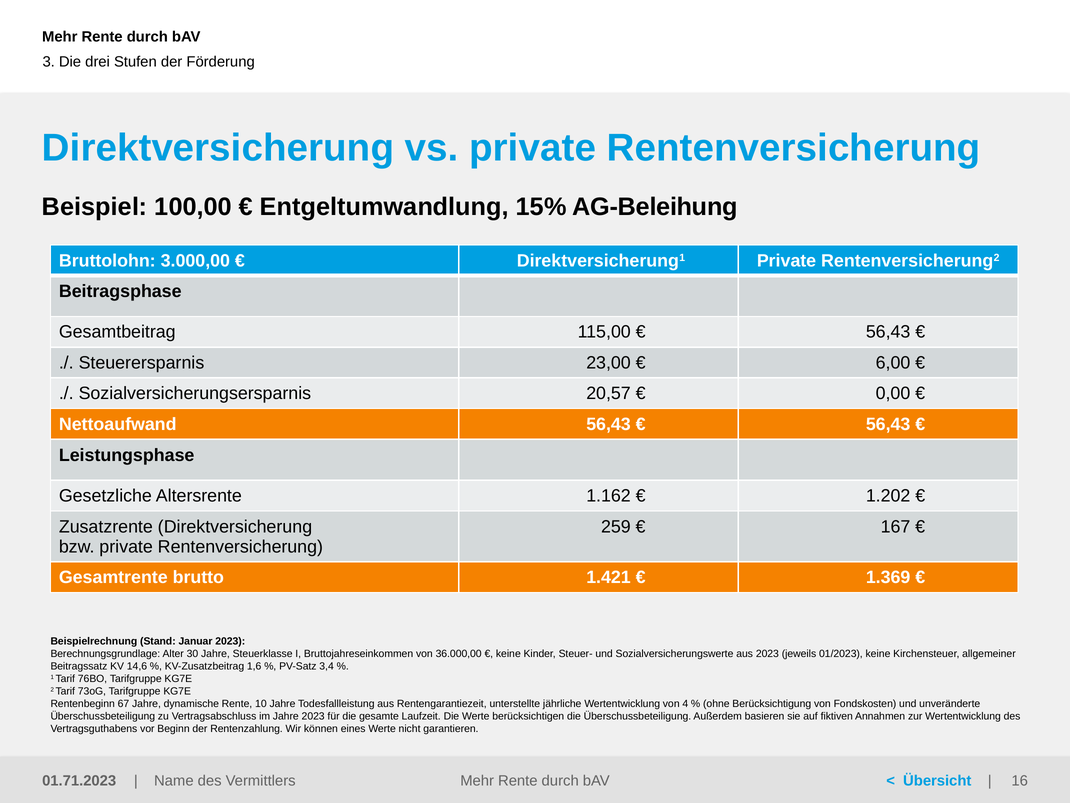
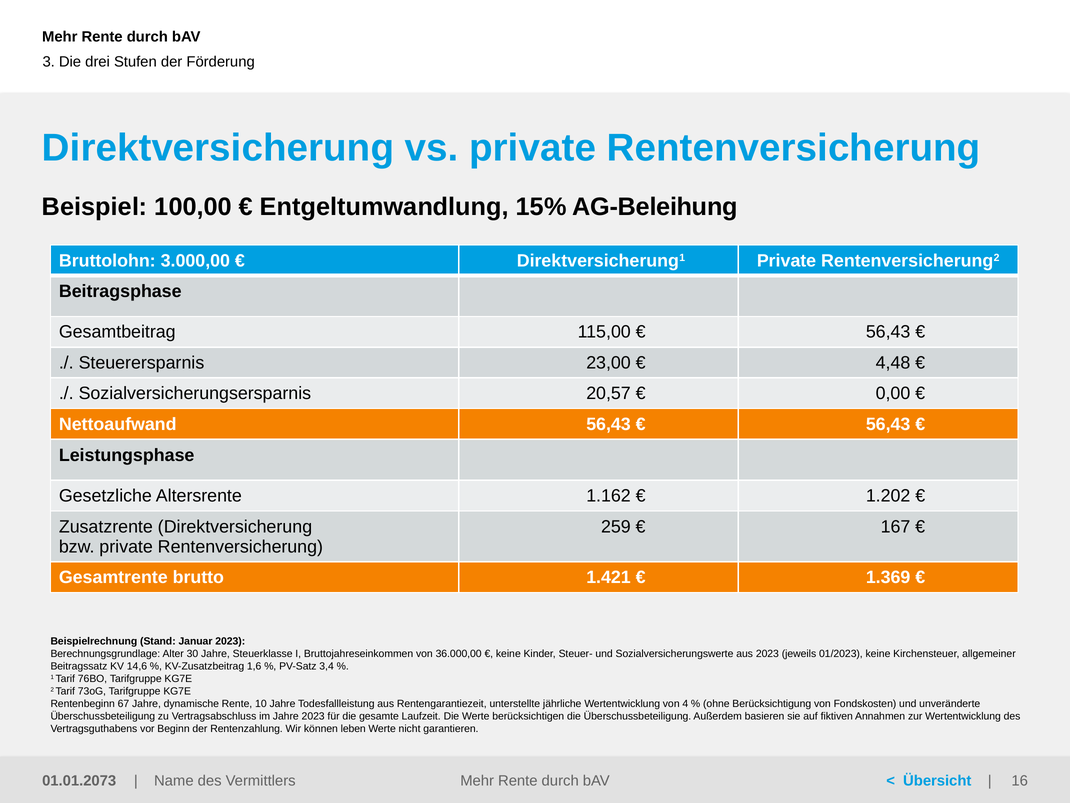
6,00: 6,00 -> 4,48 (893, 363)
eines: eines -> leben (353, 728)
01.71.2023: 01.71.2023 -> 01.01.2073 (79, 780)
